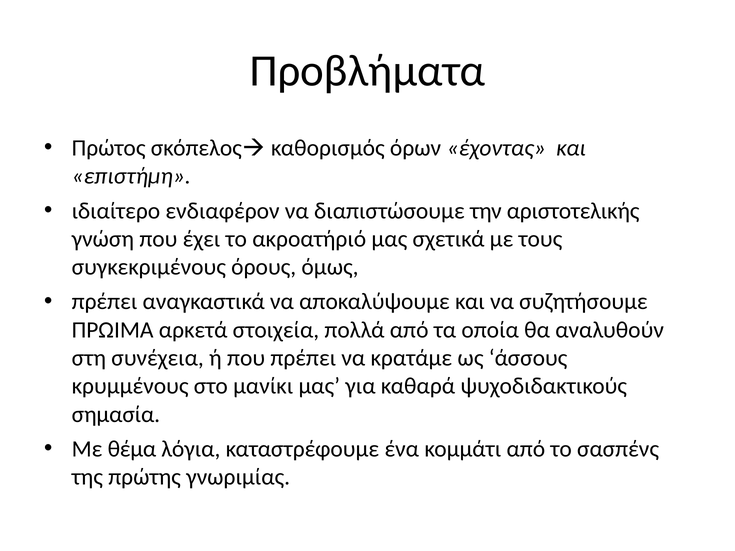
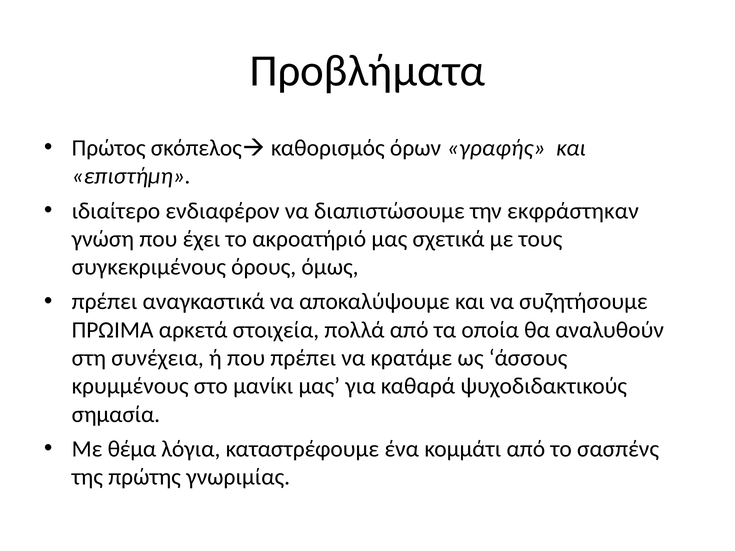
έχοντας: έχοντας -> γραφής (496, 148)
αριστοτελικής: αριστοτελικής -> εκφράστηκαν (573, 211)
